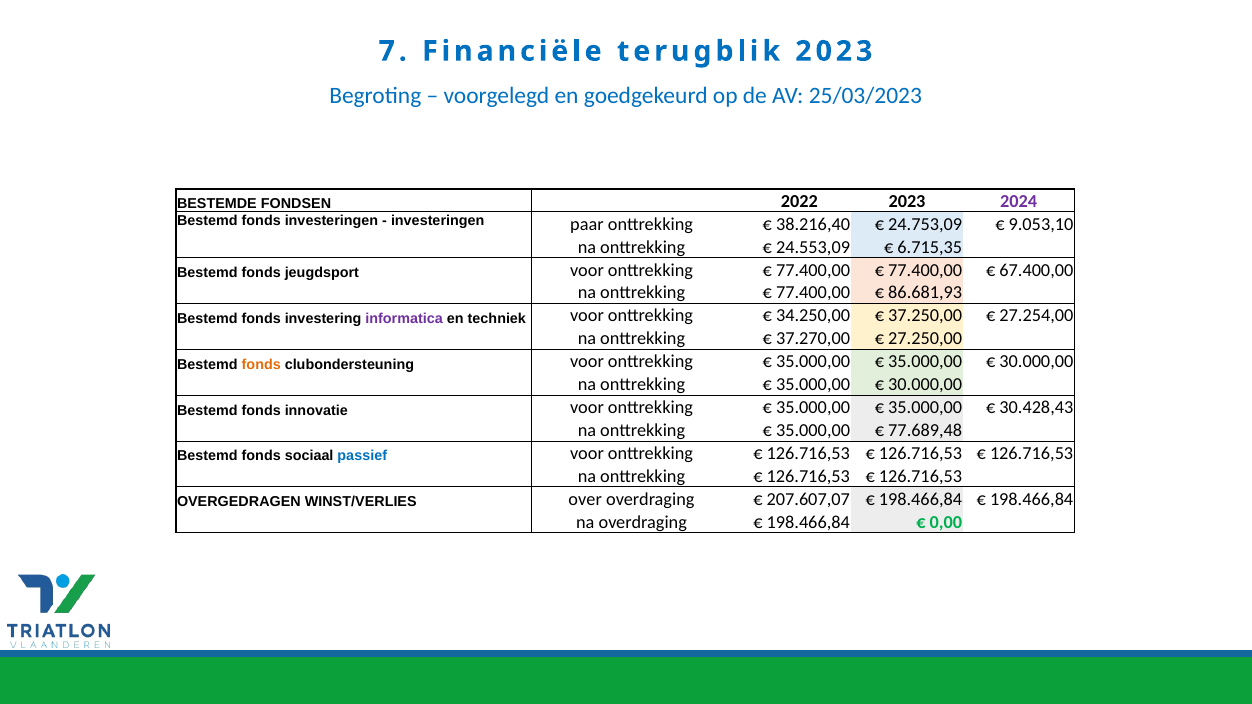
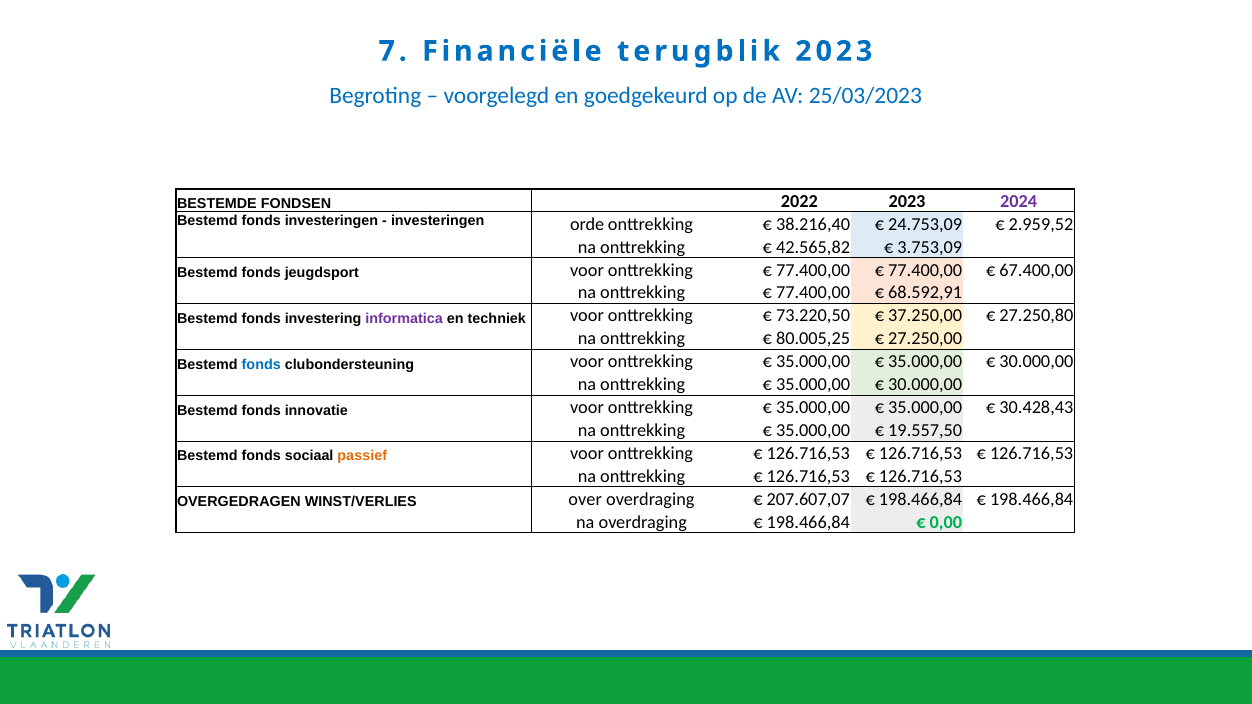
paar: paar -> orde (587, 224)
9.053,10: 9.053,10 -> 2.959,52 (1041, 224)
24.553,09: 24.553,09 -> 42.565,82 (813, 247)
6.715,35: 6.715,35 -> 3.753,09 (930, 247)
86.681,93: 86.681,93 -> 68.592,91 (925, 293)
34.250,00: 34.250,00 -> 73.220,50 (813, 316)
27.254,00: 27.254,00 -> 27.250,80 (1036, 316)
37.270,00: 37.270,00 -> 80.005,25 (813, 339)
fonds colour: orange -> blue (261, 365)
77.689,48: 77.689,48 -> 19.557,50 (925, 431)
passief colour: blue -> orange (362, 456)
